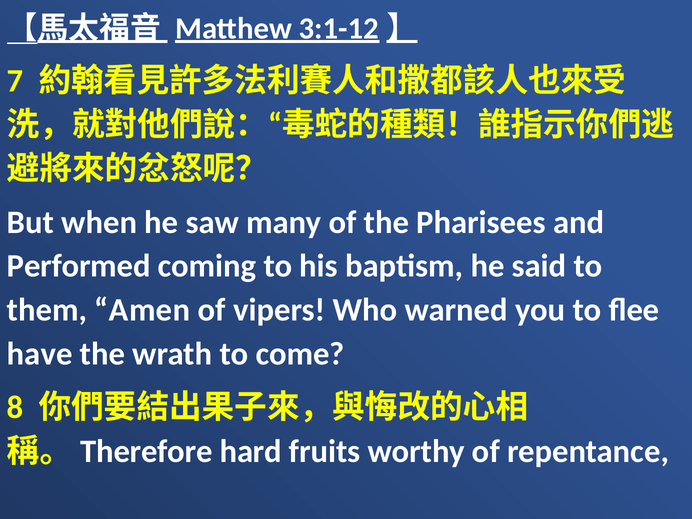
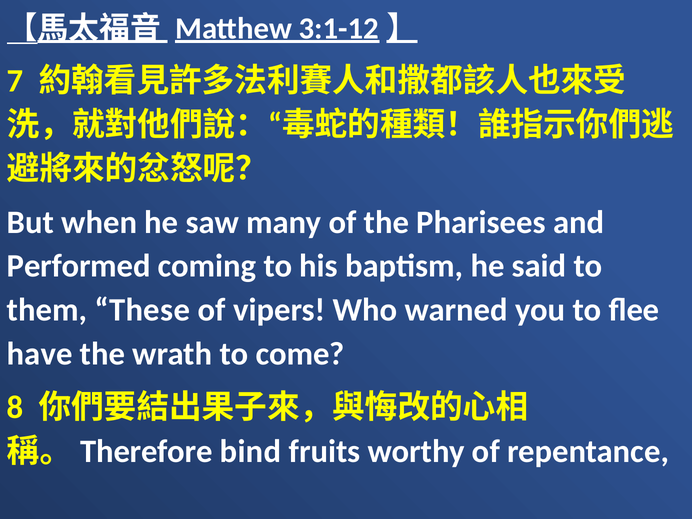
Amen: Amen -> These (142, 310)
hard: hard -> bind (250, 451)
